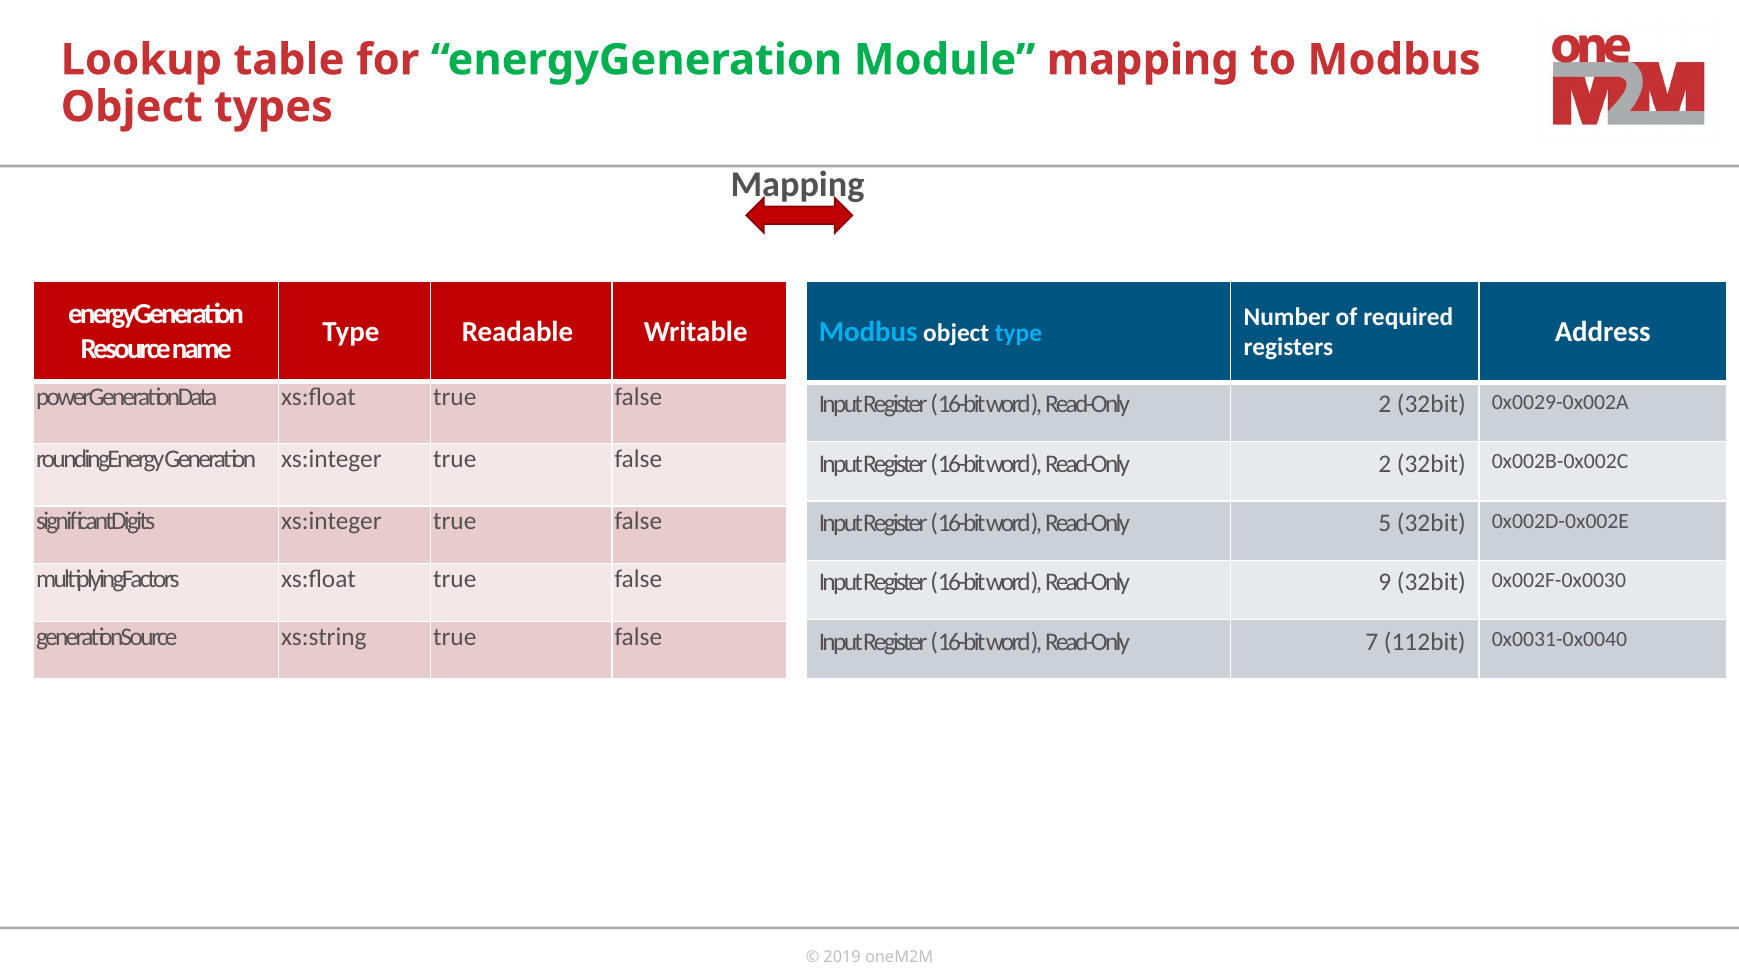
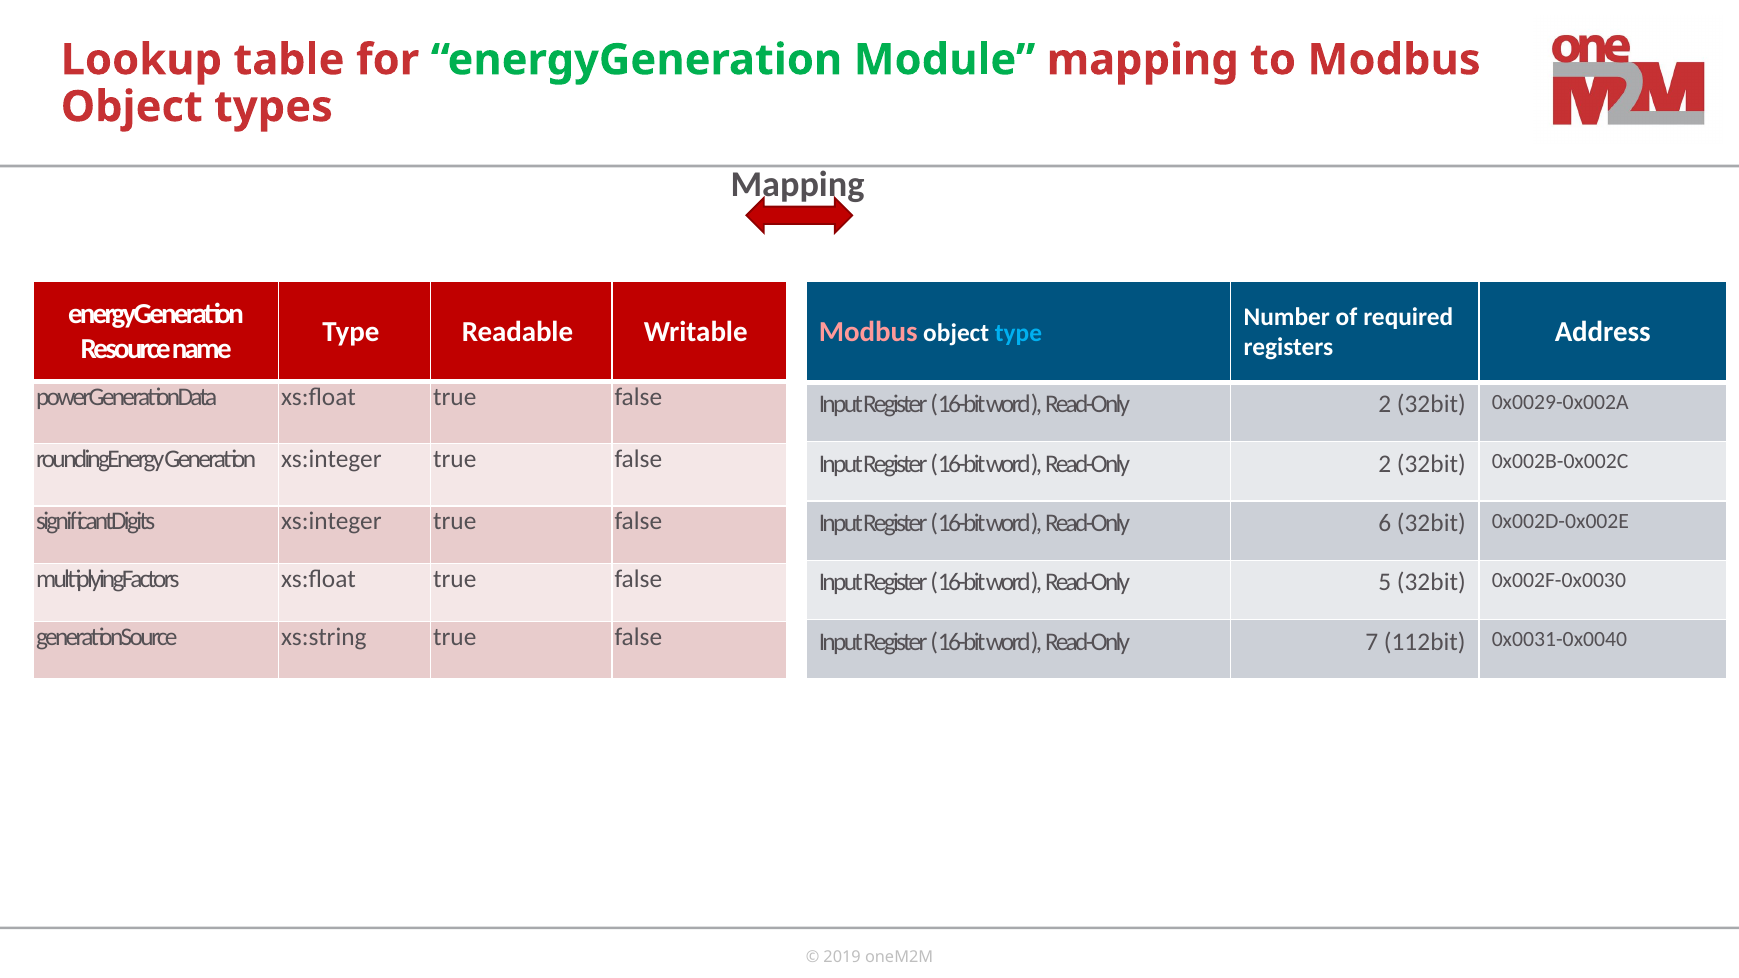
Modbus colour: light blue -> pink (868, 332)
5: 5 -> 6 (1385, 523)
9: 9 -> 5 (1385, 583)
